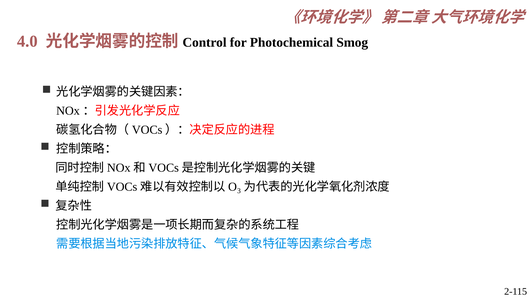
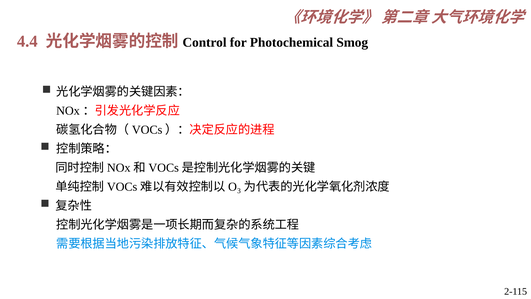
4.0: 4.0 -> 4.4 (27, 41)
